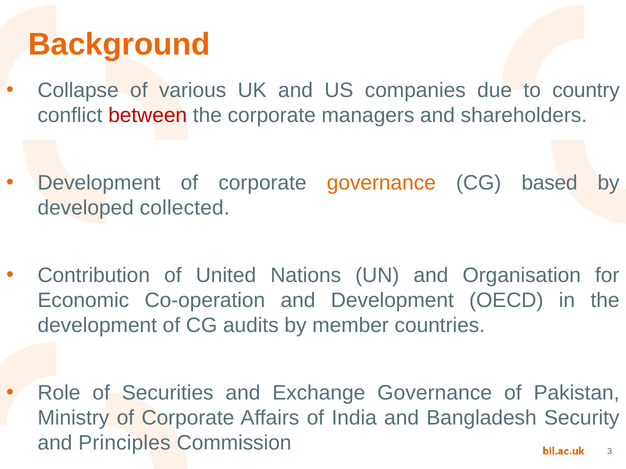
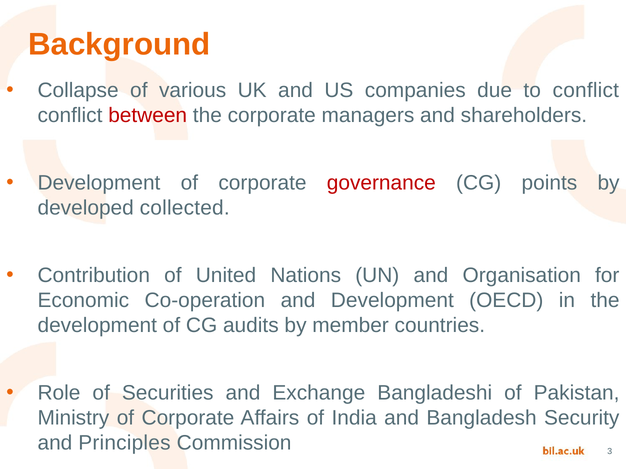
to country: country -> conflict (586, 91)
governance colour: orange -> red (381, 183)
based: based -> points (549, 183)
Exchange Governance: Governance -> Bangladeshi (435, 393)
